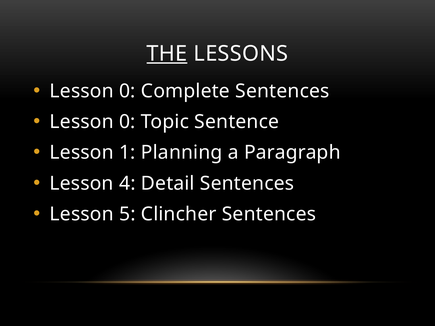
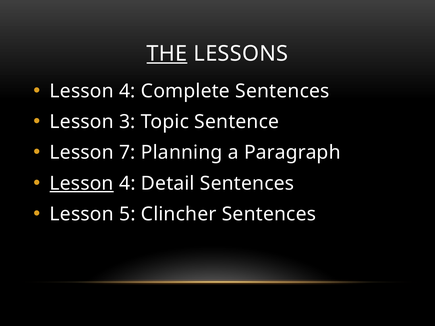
0: 0 -> 4 (127, 91)
0: 0 -> 3 (127, 122)
1: 1 -> 7 (127, 153)
Lesson underline: none -> present (82, 183)
